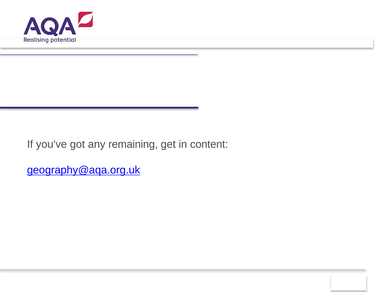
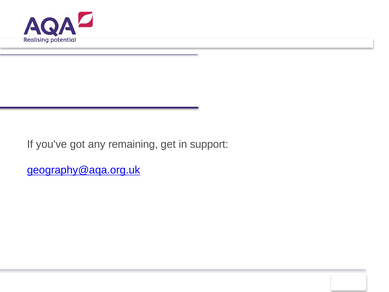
content: content -> support (209, 144)
